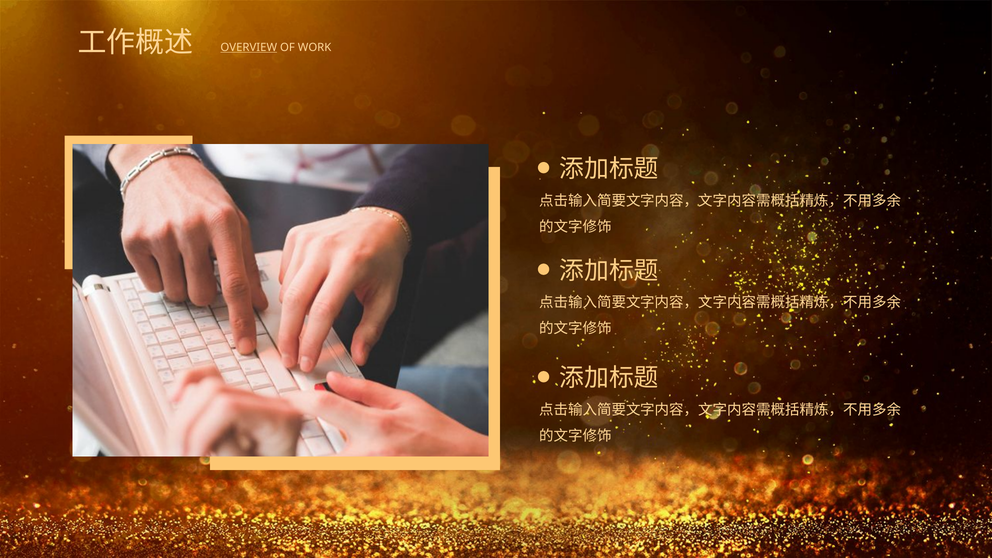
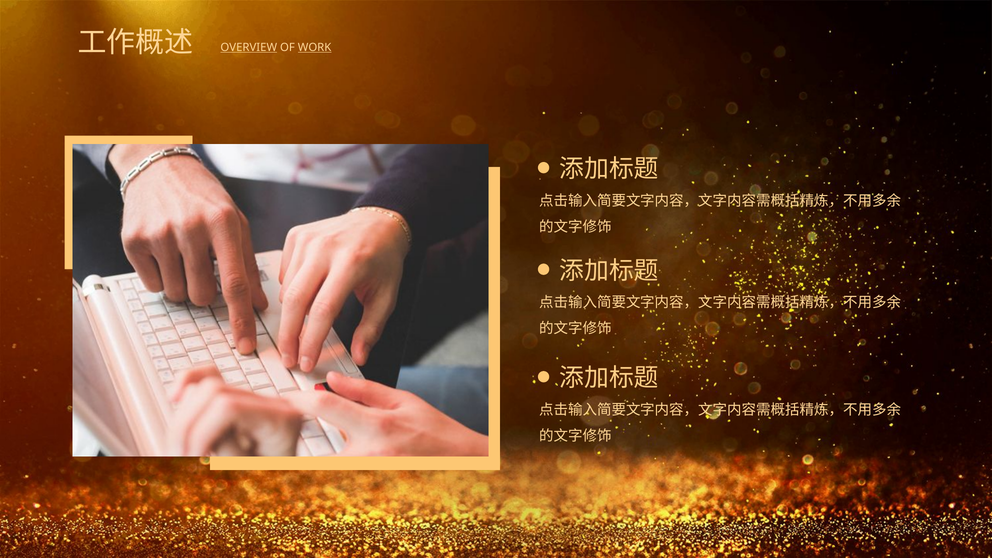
WORK underline: none -> present (315, 47)
